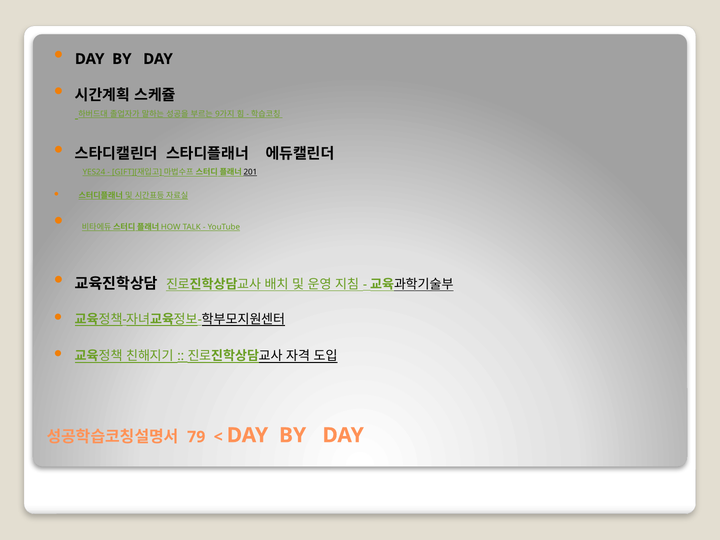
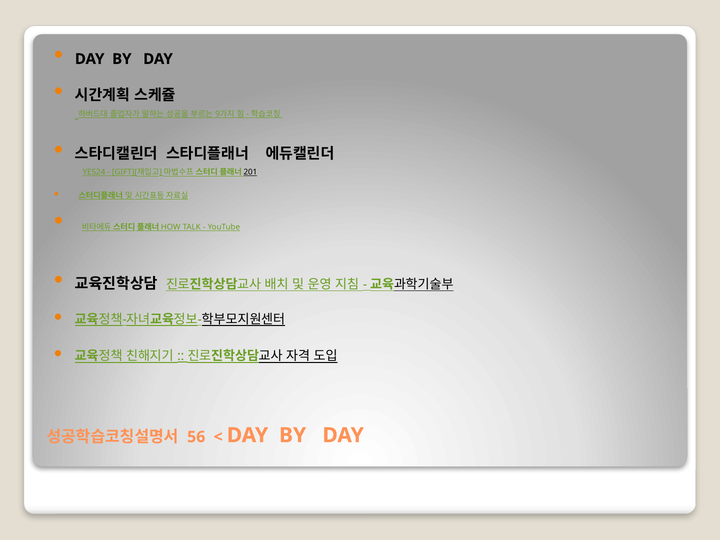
79: 79 -> 56 (196, 437)
